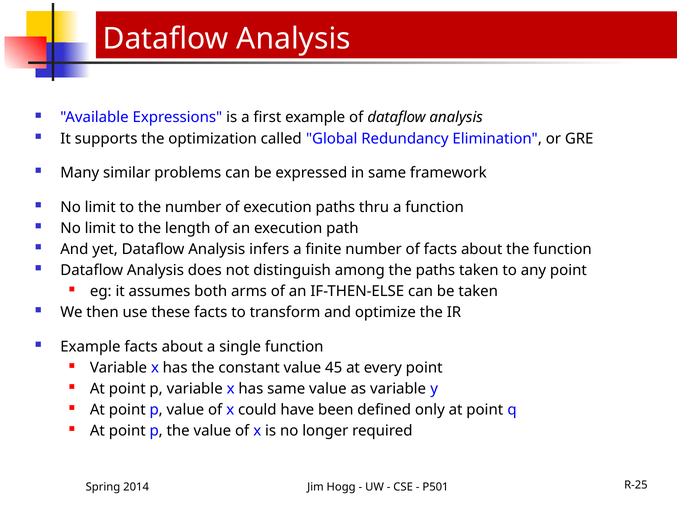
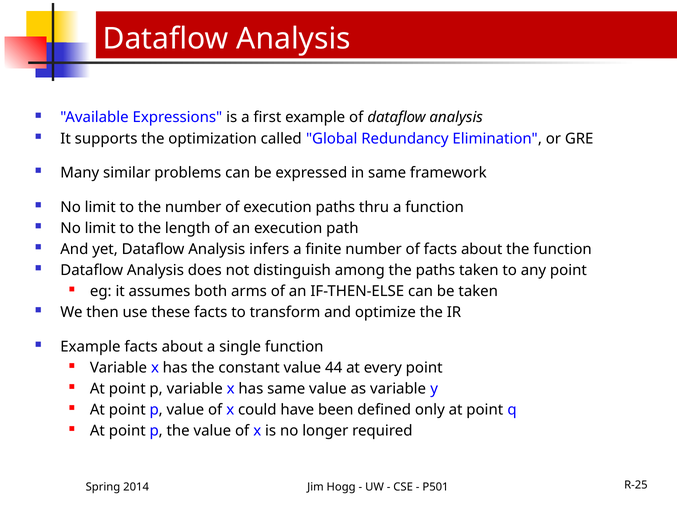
45: 45 -> 44 (334, 368)
